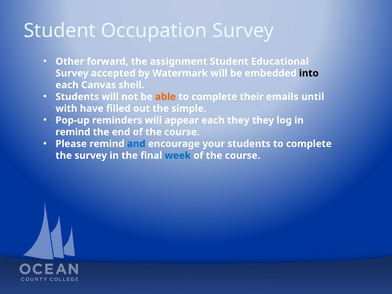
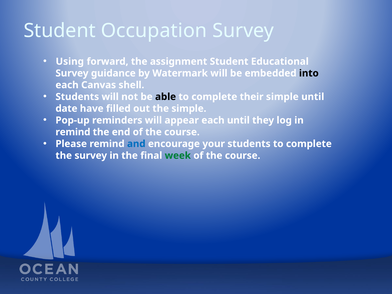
Other: Other -> Using (70, 61)
accepted: accepted -> guidance (113, 73)
able colour: orange -> black (166, 97)
their emails: emails -> simple (282, 97)
with: with -> date (66, 109)
each they: they -> until (238, 120)
week colour: blue -> green (178, 156)
